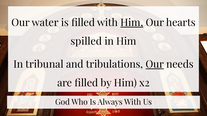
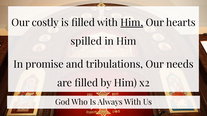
water: water -> costly (45, 23)
tribunal: tribunal -> promise (45, 65)
Our underline: present -> none (155, 65)
